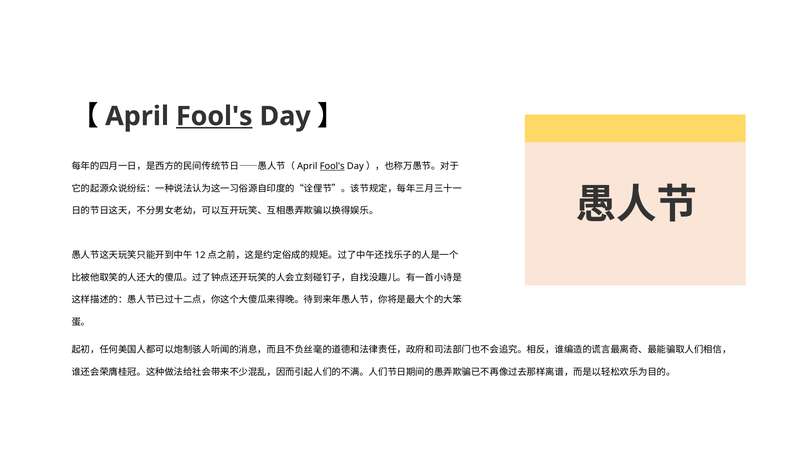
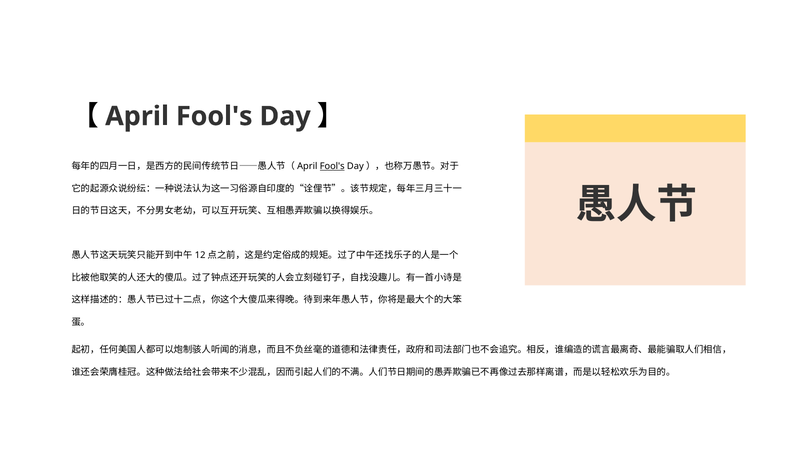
Fool's underline: present -> none (214, 116)
